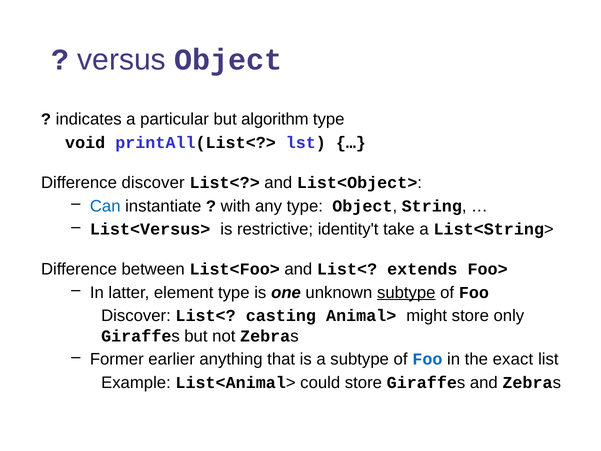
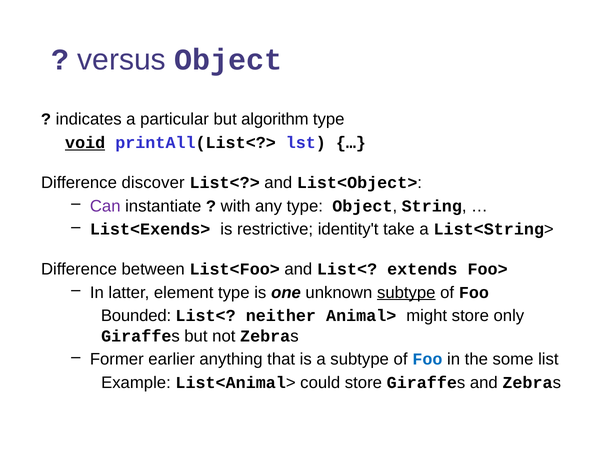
void underline: none -> present (85, 143)
Can colour: blue -> purple (105, 206)
List<Versus>: List<Versus> -> List<Exends> (150, 229)
Discover: Discover -> Bounded (136, 316)
casting: casting -> neither (281, 316)
exact: exact -> some (513, 359)
